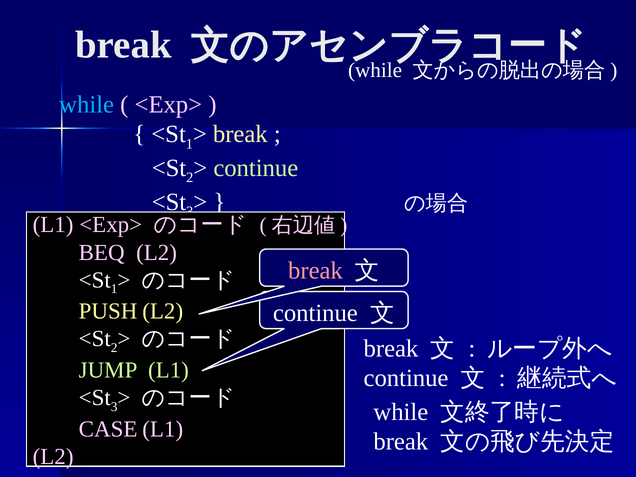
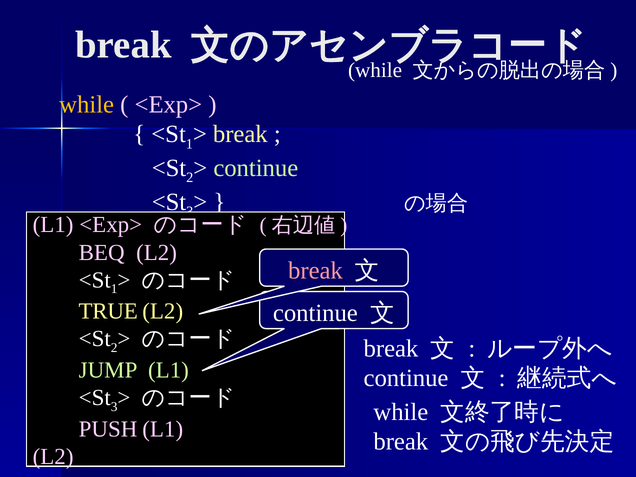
while colour: light blue -> yellow (87, 105)
PUSH: PUSH -> TRUE (108, 311)
CASE: CASE -> PUSH (108, 429)
